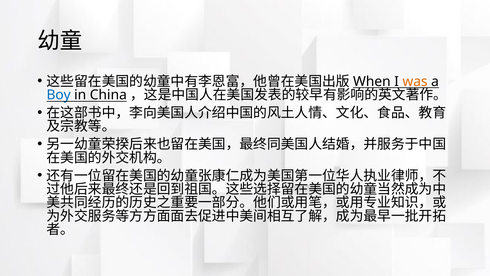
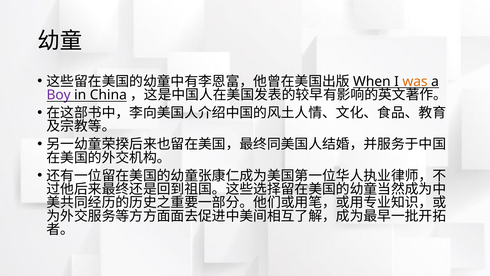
Boy colour: blue -> purple (59, 95)
